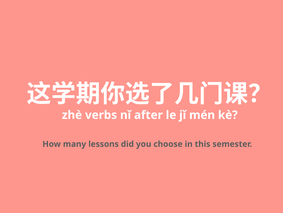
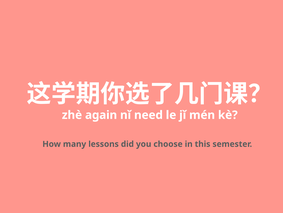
verbs: verbs -> again (101, 115)
after: after -> need (148, 115)
